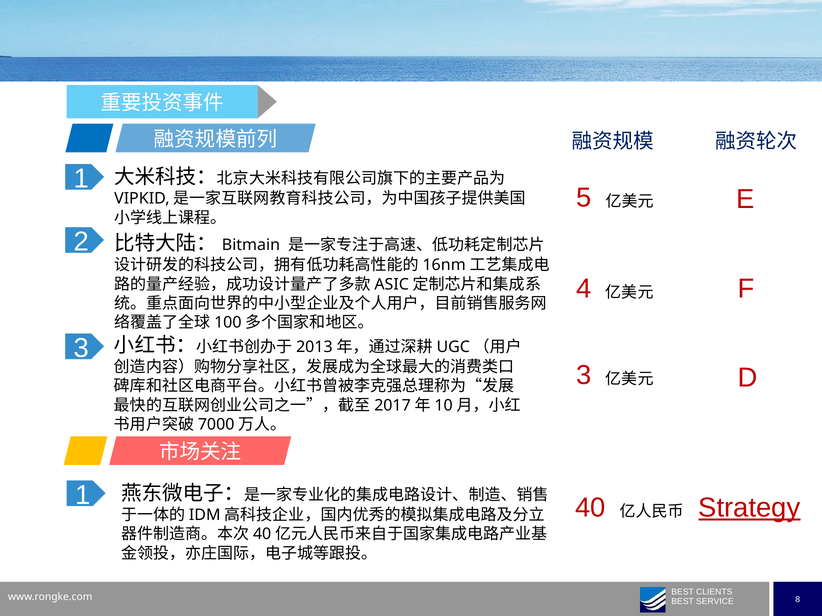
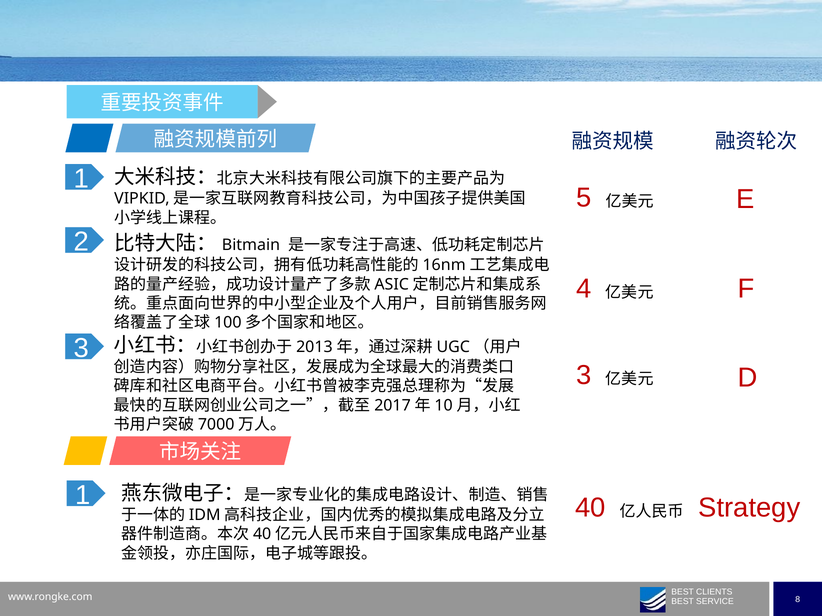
Strategy underline: present -> none (749, 508)
